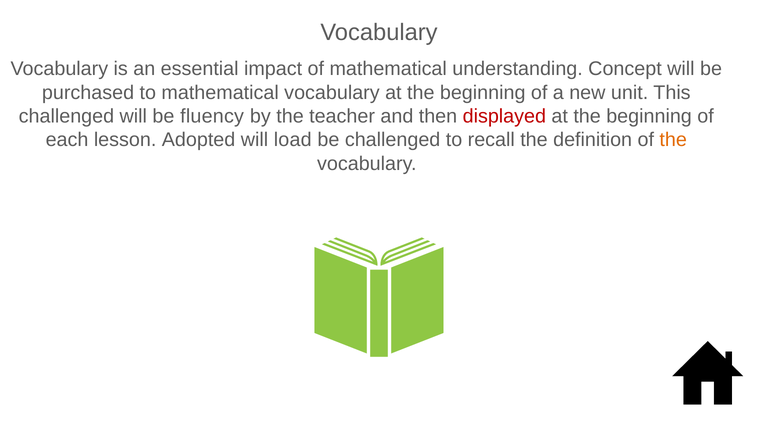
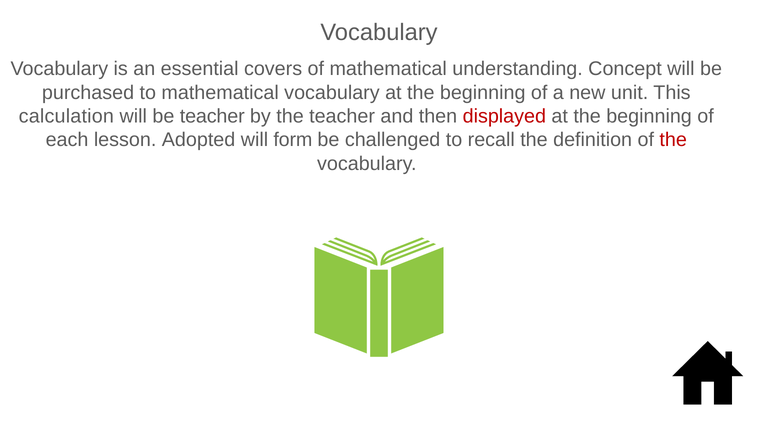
impact: impact -> covers (273, 69)
challenged: challenged -> calculation (66, 116)
be fluency: fluency -> teacher (212, 116)
load: load -> form (293, 140)
the colour: orange -> red (673, 140)
